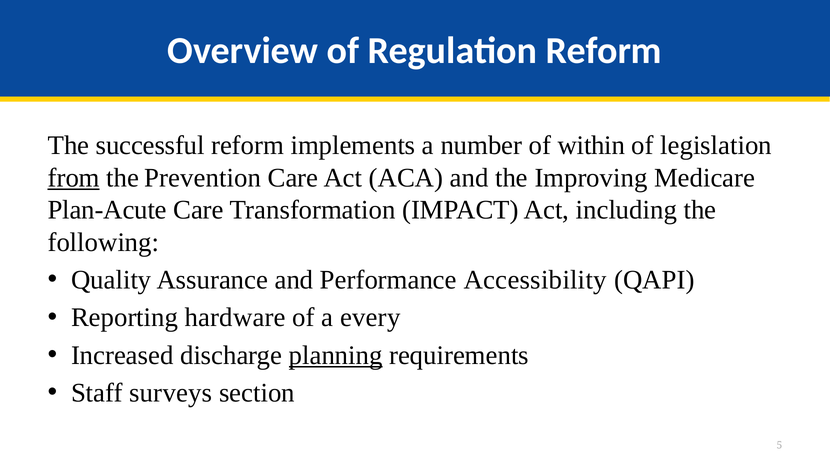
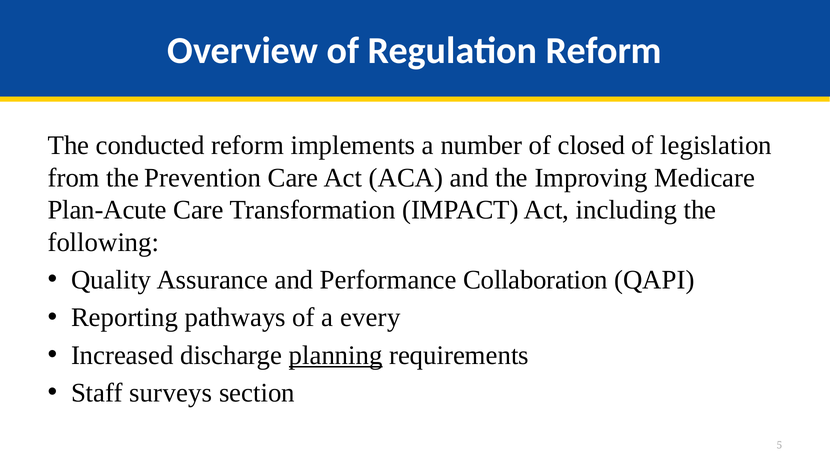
successful: successful -> conducted (150, 146)
within: within -> closed (591, 146)
from underline: present -> none (74, 178)
Accessibility: Accessibility -> Collaboration (535, 280)
hardware: hardware -> pathways (235, 318)
